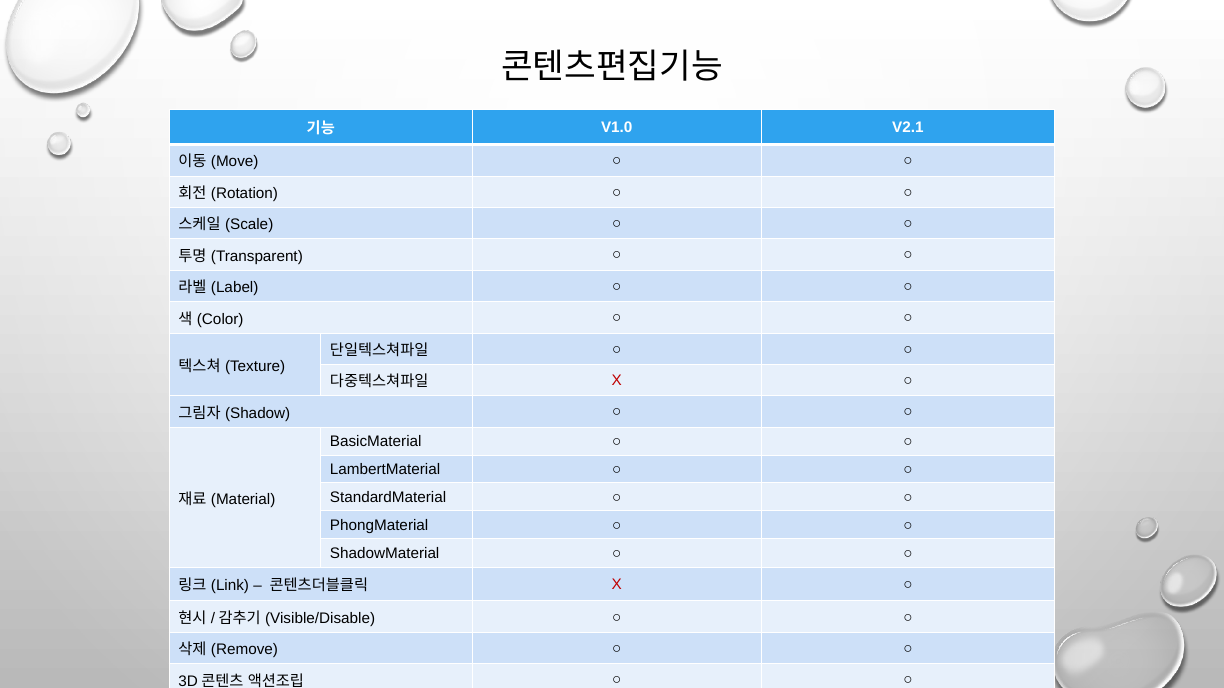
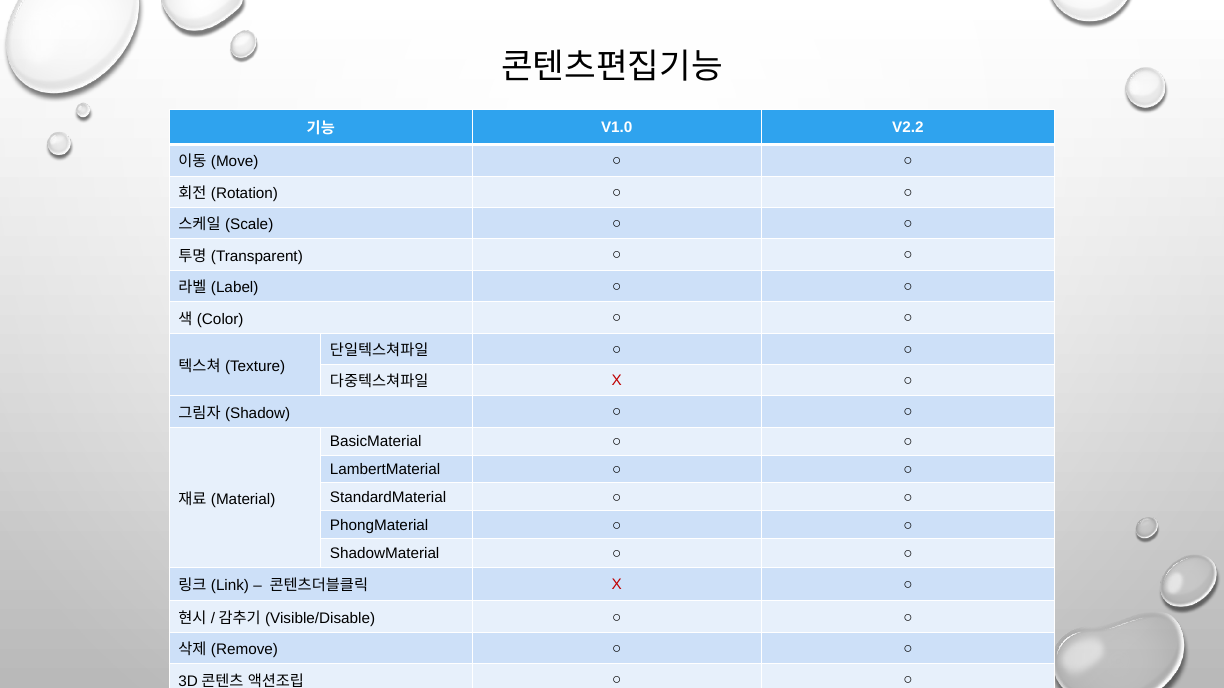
V2.1: V2.1 -> V2.2 (908, 128)
